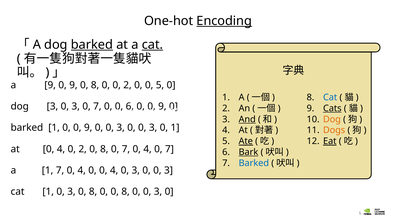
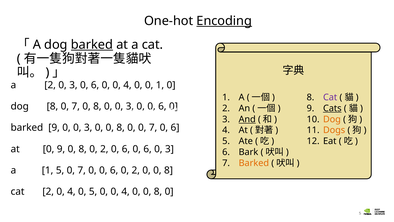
cat underline: present -> none (152, 45)
a 9: 9 -> 2 (50, 85)
9: 9 -> 3 (73, 85)
8: 8 -> 6 (95, 85)
2: 2 -> 4 (127, 85)
0 5: 5 -> 1 (160, 85)
Cat colour: blue -> purple (330, 97)
dog 3: 3 -> 8 (52, 106)
3: 3 -> 7 (76, 106)
7: 7 -> 8 (97, 106)
6: 6 -> 3 (130, 106)
9: 9 -> 6 (162, 106)
barked 1: 1 -> 9 (54, 127)
9: 9 -> 3 (88, 127)
3: 3 -> 8 (121, 127)
3: 3 -> 7 (153, 127)
1: 1 -> 6 (175, 127)
Ate underline: present -> none (246, 141)
Eat underline: present -> none (330, 141)
at 0 4: 4 -> 9 (61, 149)
2: 2 -> 8 (83, 149)
8: 8 -> 2 (104, 149)
7: 7 -> 6 (126, 149)
4: 4 -> 6 (148, 149)
7: 7 -> 3 (169, 149)
Bark underline: present -> none (248, 152)
Barked colour: blue -> orange (254, 163)
1 7: 7 -> 5 (60, 170)
4: 4 -> 7 (82, 170)
4: 4 -> 6 (114, 170)
3: 3 -> 2 (136, 170)
3: 3 -> 8 (169, 170)
cat 1: 1 -> 2 (48, 191)
3: 3 -> 4 (71, 191)
8: 8 -> 5 (93, 191)
8: 8 -> 4 (126, 191)
3: 3 -> 8 (158, 191)
